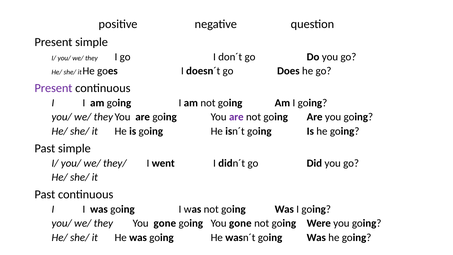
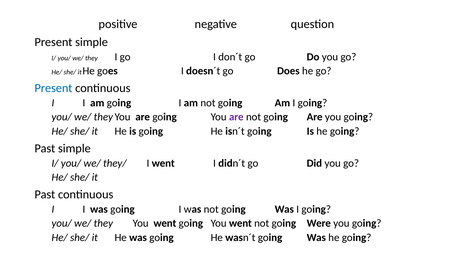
Present colour: purple -> blue (53, 88)
they You gone: gone -> went (165, 223)
going You gone: gone -> went (240, 223)
